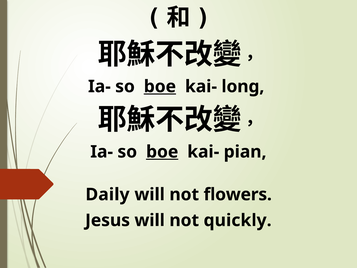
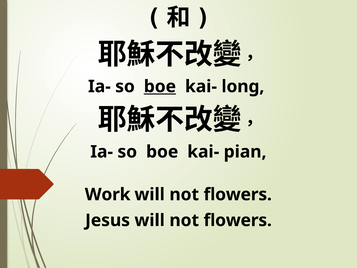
boe underline: present -> none (162, 152)
Daily: Daily -> Work (108, 194)
Jesus will not quickly: quickly -> flowers (238, 220)
